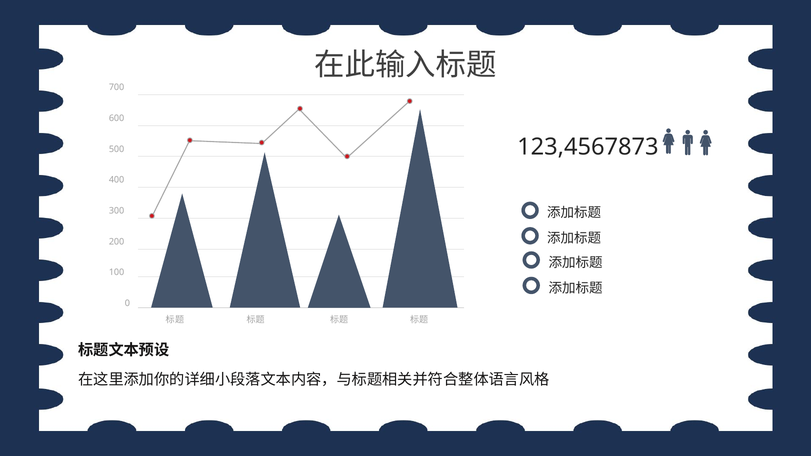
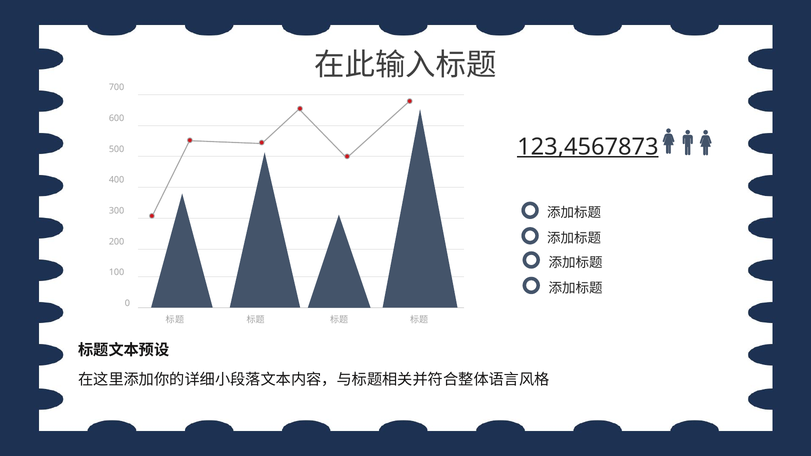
123,4567873 underline: none -> present (588, 147)
